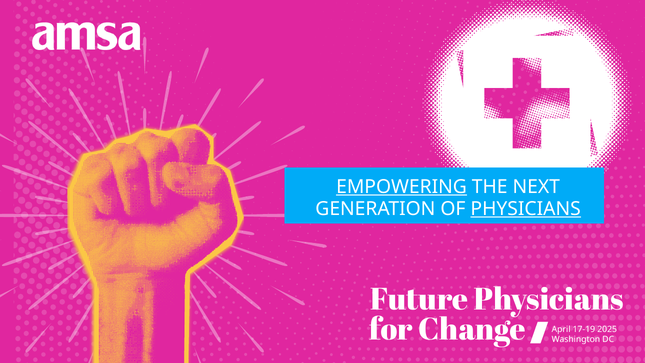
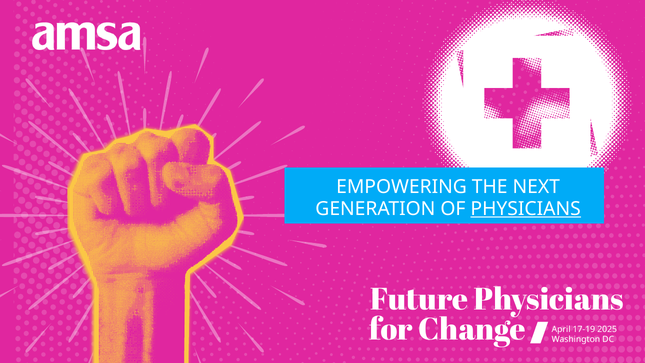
EMPOWERING underline: present -> none (402, 187)
